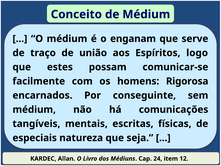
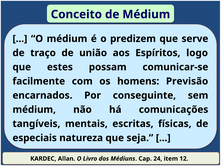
enganam: enganam -> predizem (133, 39)
Rigorosa: Rigorosa -> Previsão (187, 81)
